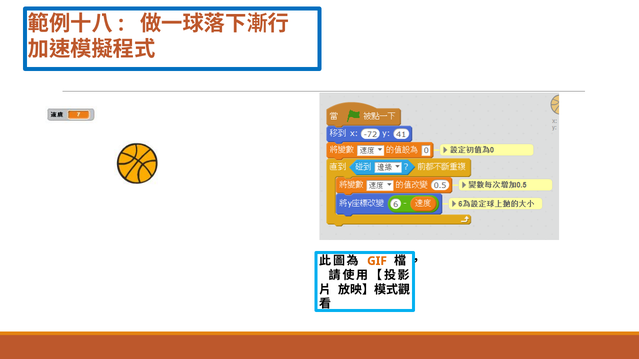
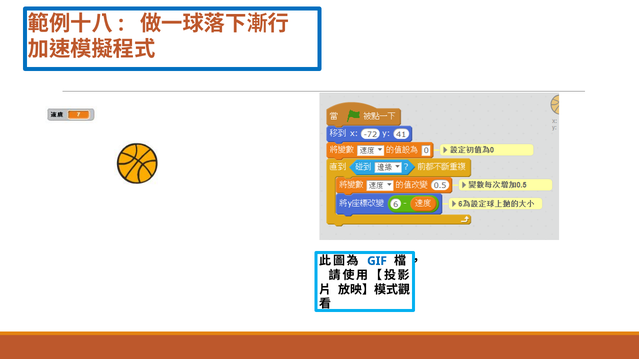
GIF colour: orange -> blue (377, 261)
